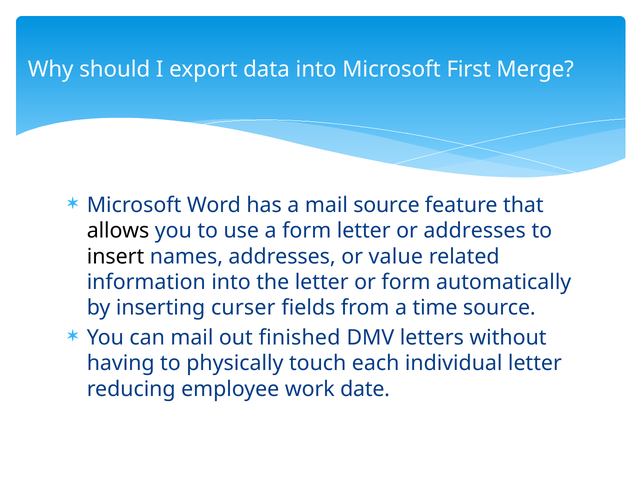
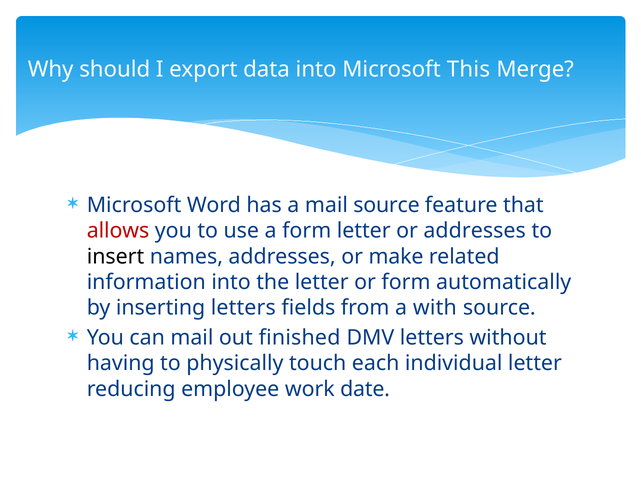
First: First -> This (468, 69)
allows colour: black -> red (118, 231)
value: value -> make (396, 256)
inserting curser: curser -> letters (243, 308)
time: time -> with (435, 308)
